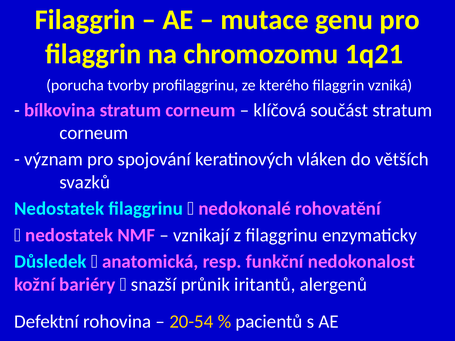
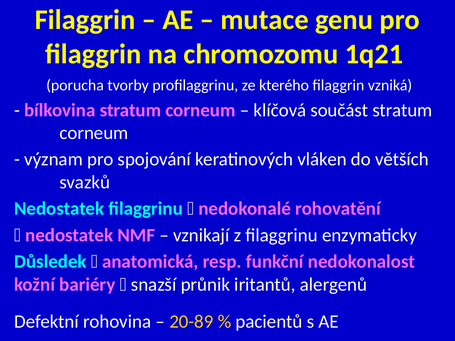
20-54: 20-54 -> 20-89 (191, 322)
